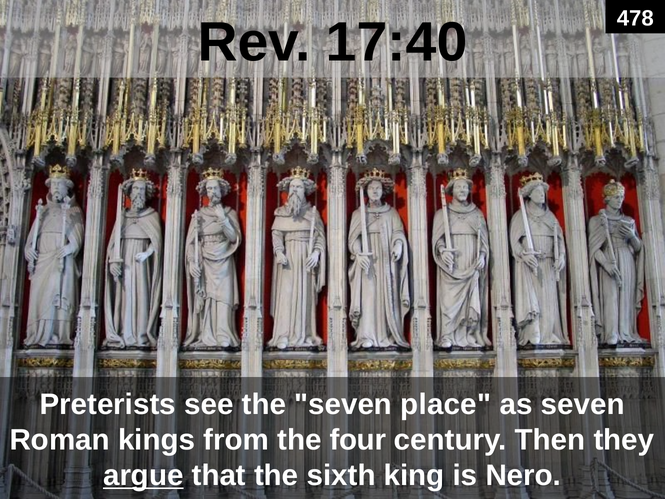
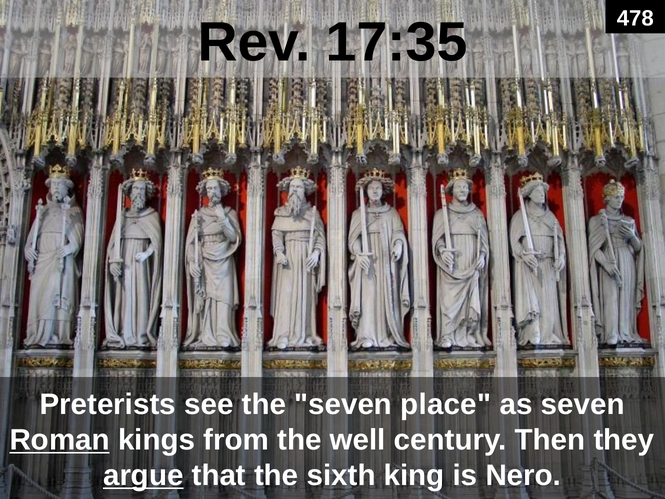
17:40: 17:40 -> 17:35 (397, 43)
Roman underline: none -> present (60, 440)
four: four -> well (358, 440)
